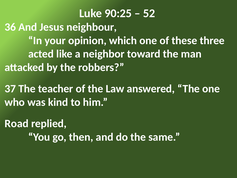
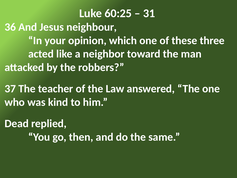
90:25: 90:25 -> 60:25 (118, 13)
52: 52 -> 31 (149, 13)
Road: Road -> Dead (17, 123)
